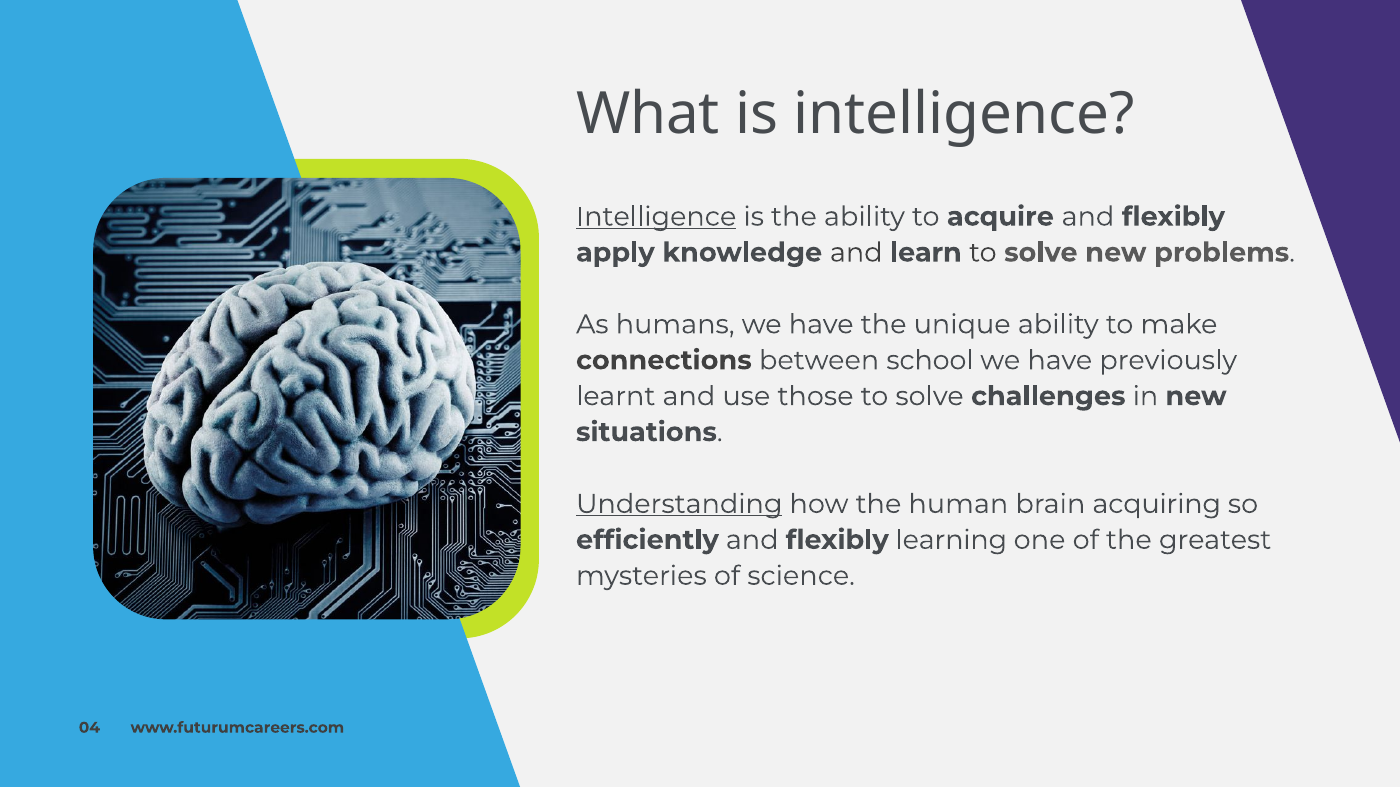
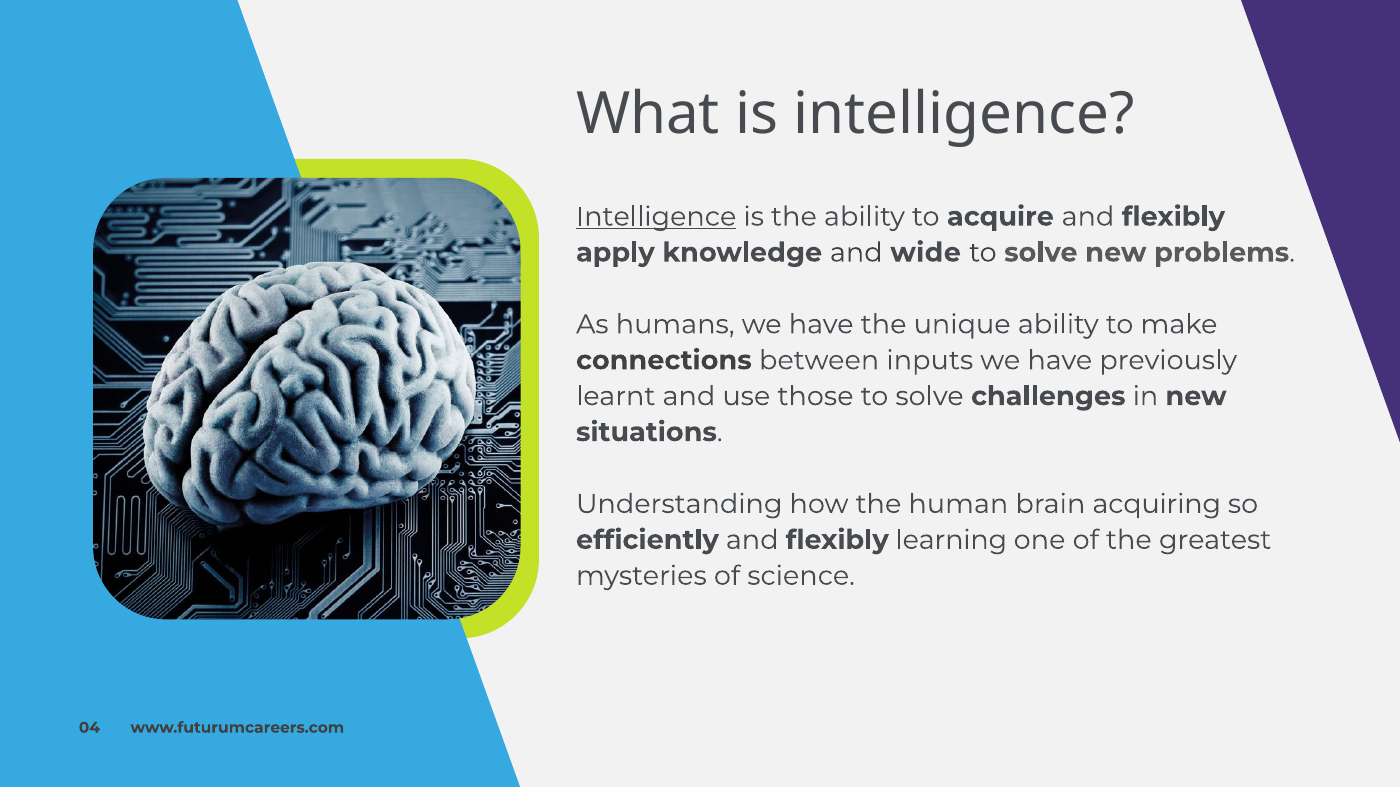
learn: learn -> wide (926, 253)
school: school -> inputs (930, 361)
Understanding underline: present -> none (679, 504)
